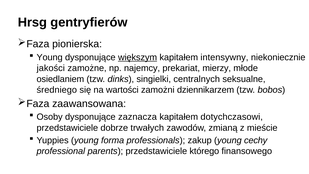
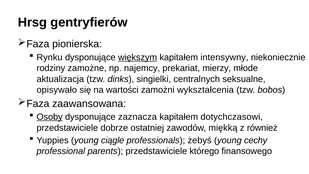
Young: Young -> Rynku (50, 57)
jakości: jakości -> rodziny (51, 68)
osiedlaniem: osiedlaniem -> aktualizacja (60, 79)
średniego: średniego -> opisywało (57, 90)
dziennikarzem: dziennikarzem -> wykształcenia (205, 90)
Osoby underline: none -> present (50, 117)
trwałych: trwałych -> ostatniej (147, 128)
zmianą: zmianą -> miękką (223, 128)
mieście: mieście -> również (262, 128)
forma: forma -> ciągle (113, 140)
zakup: zakup -> żebyś (200, 140)
